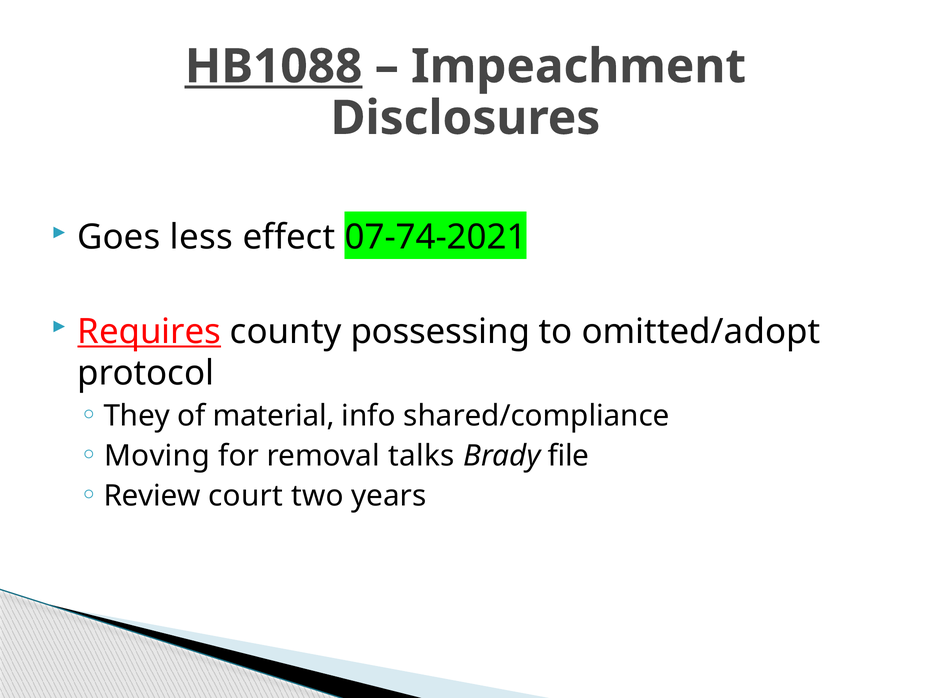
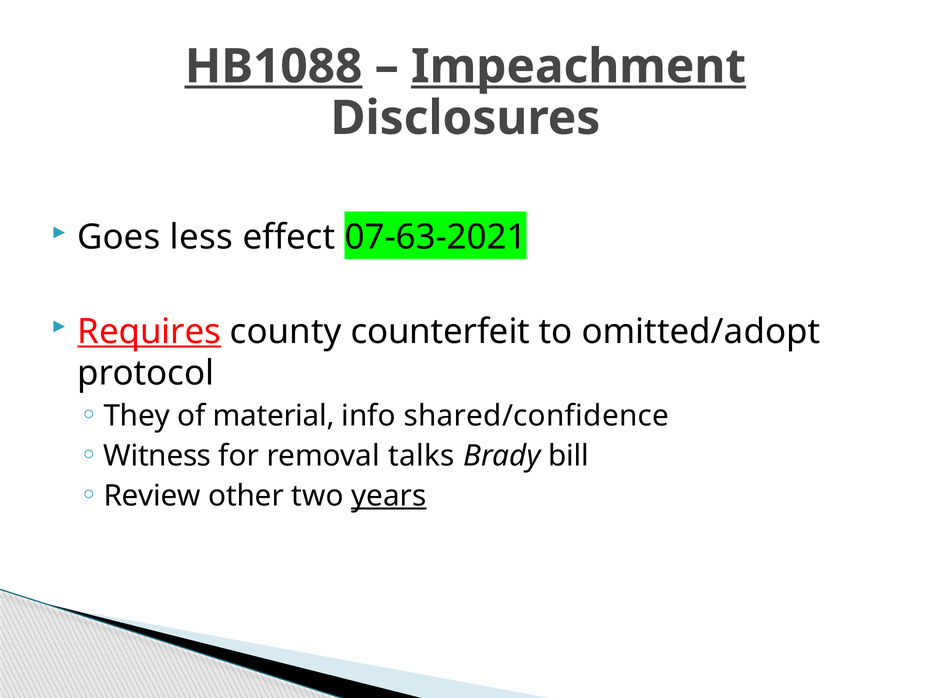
Impeachment underline: none -> present (579, 67)
07-74-2021: 07-74-2021 -> 07-63-2021 (436, 237)
possessing: possessing -> counterfeit (440, 332)
shared/compliance: shared/compliance -> shared/confidence (536, 416)
Moving: Moving -> Witness (157, 456)
file: file -> bill (568, 456)
court: court -> other (246, 496)
years underline: none -> present (389, 496)
